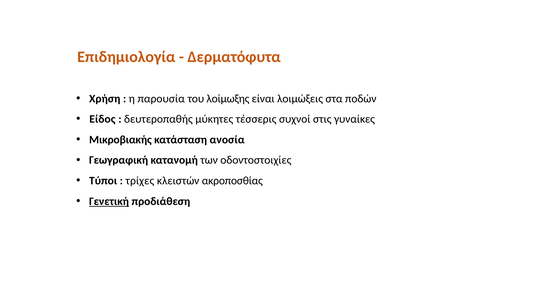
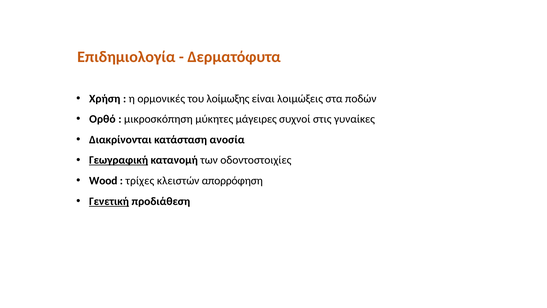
παρουσία: παρουσία -> ορμονικές (161, 99)
Είδος: Είδος -> Ορθό (102, 119)
δευτεροπαθής: δευτεροπαθής -> μικροσκόπηση (158, 119)
τέσσερις: τέσσερις -> μάγειρες (256, 119)
Μικροβιακής: Μικροβιακής -> Διακρίνονται (120, 140)
Γεωγραφική underline: none -> present (119, 160)
Τύποι: Τύποι -> Wood (103, 181)
ακροποσθίας: ακροποσθίας -> απορρόφηση (232, 181)
